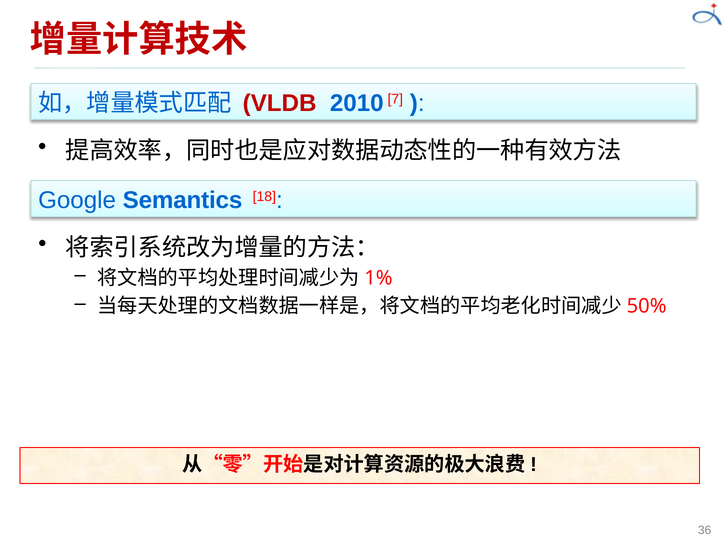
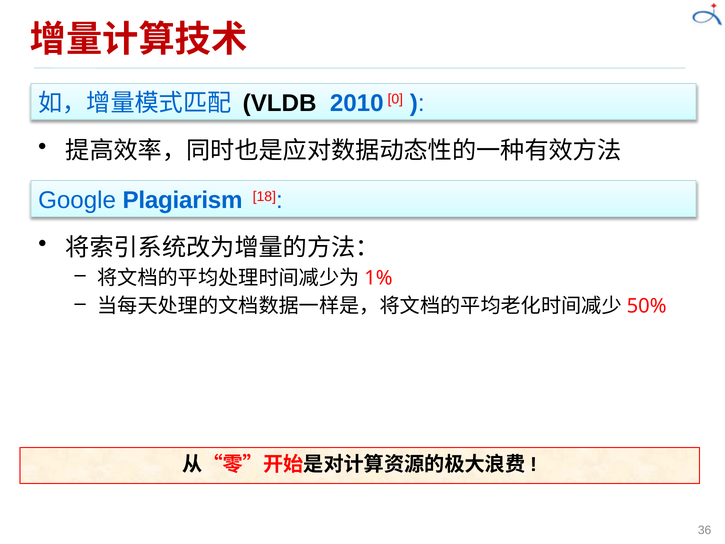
VLDB colour: red -> black (280, 103)
7: 7 -> 0 (395, 99)
Semantics: Semantics -> Plagiarism (183, 200)
